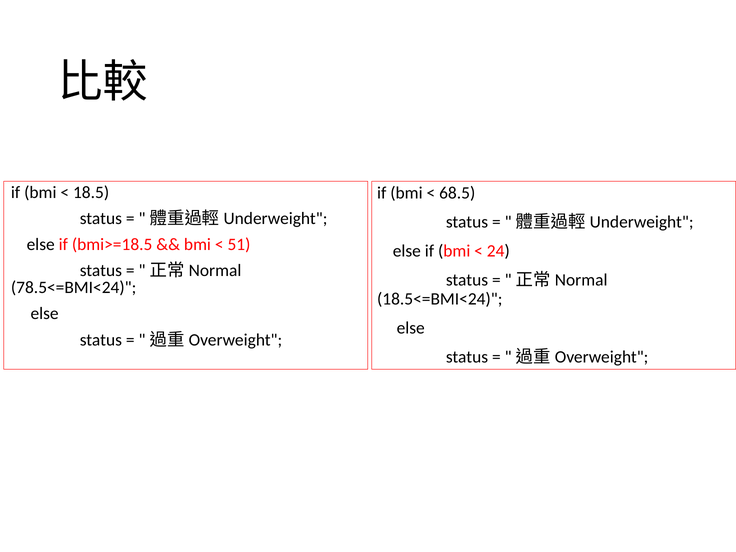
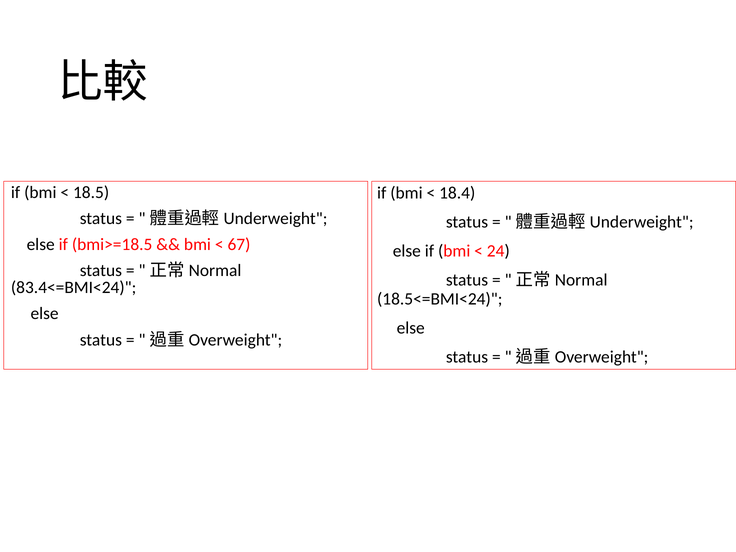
68.5: 68.5 -> 18.4 (457, 193)
51: 51 -> 67 (239, 245)
78.5<=BMI<24: 78.5<=BMI<24 -> 83.4<=BMI<24 (74, 288)
